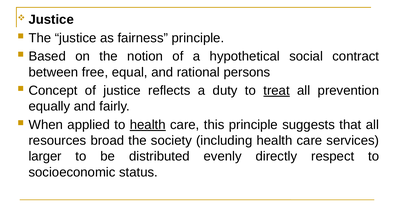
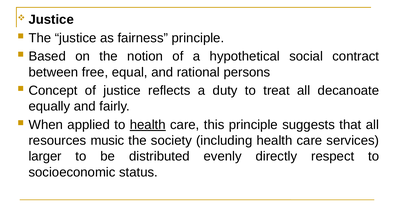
treat underline: present -> none (277, 90)
prevention: prevention -> decanoate (348, 90)
broad: broad -> music (107, 140)
